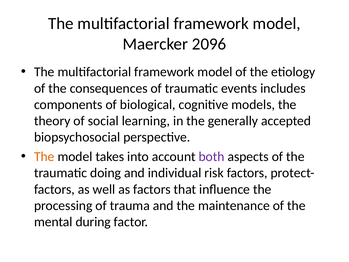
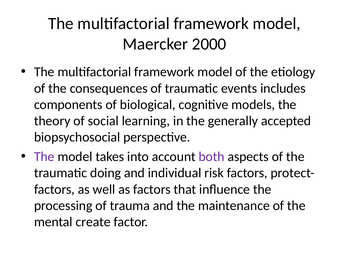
2096: 2096 -> 2000 (209, 44)
The colour: orange -> purple (44, 156)
during: during -> create (93, 222)
